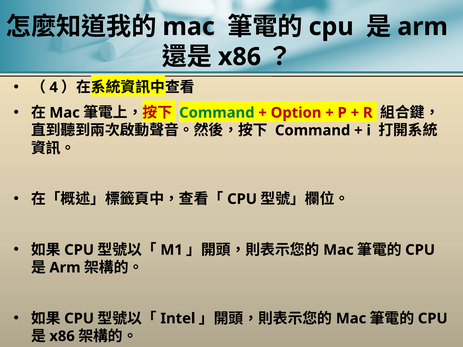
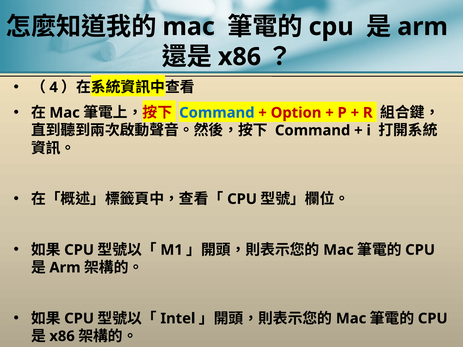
Command colour: green -> blue (217, 113)
